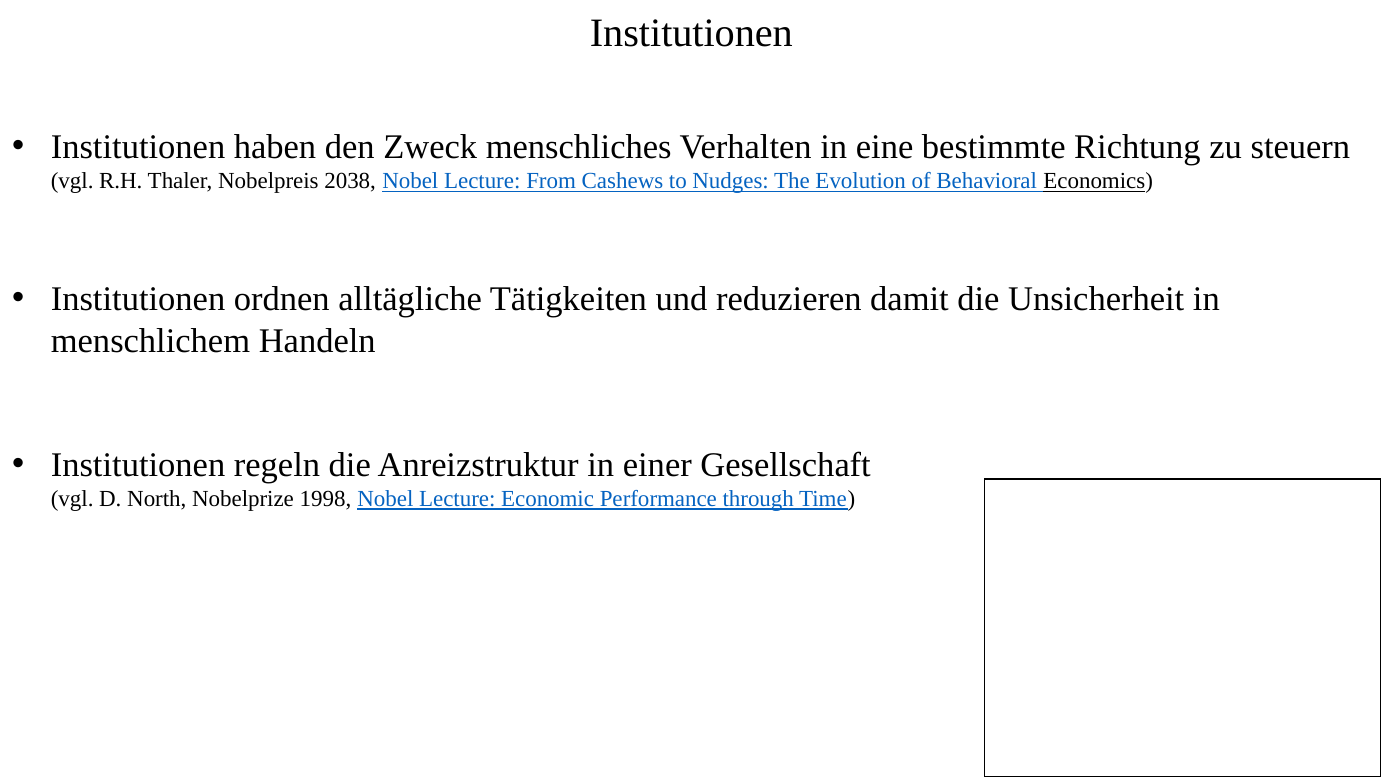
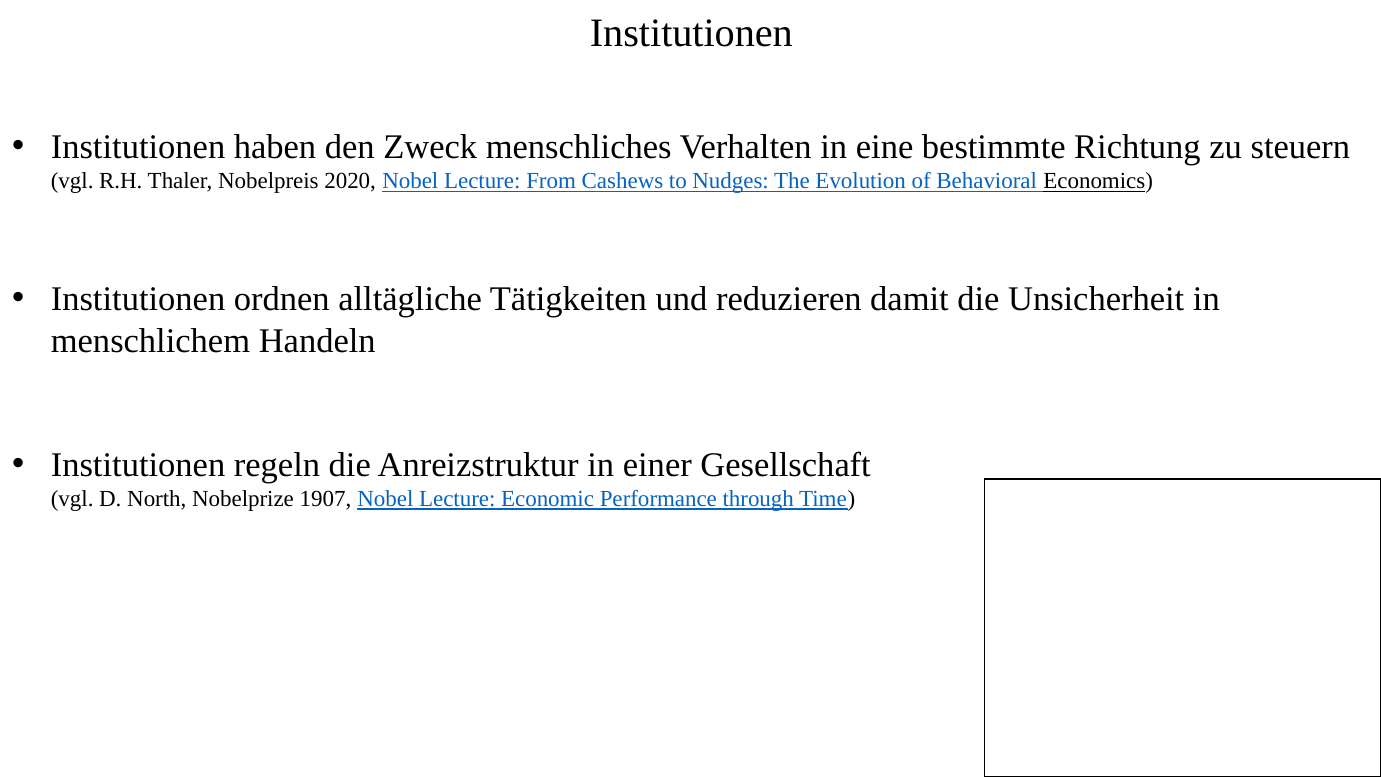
2038: 2038 -> 2020 (350, 181)
1998: 1998 -> 1907 (326, 499)
